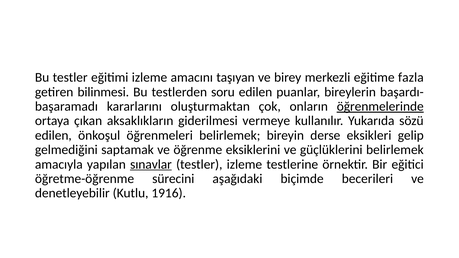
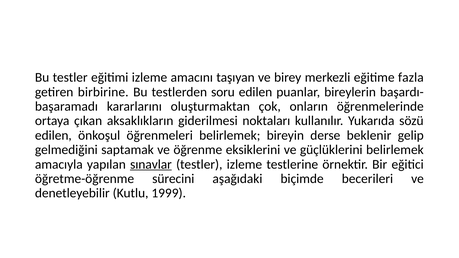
bilinmesi: bilinmesi -> birbirine (103, 92)
öğrenmelerinde underline: present -> none (380, 107)
vermeye: vermeye -> noktaları (266, 121)
eksikleri: eksikleri -> beklenir (369, 135)
1916: 1916 -> 1999 (169, 193)
